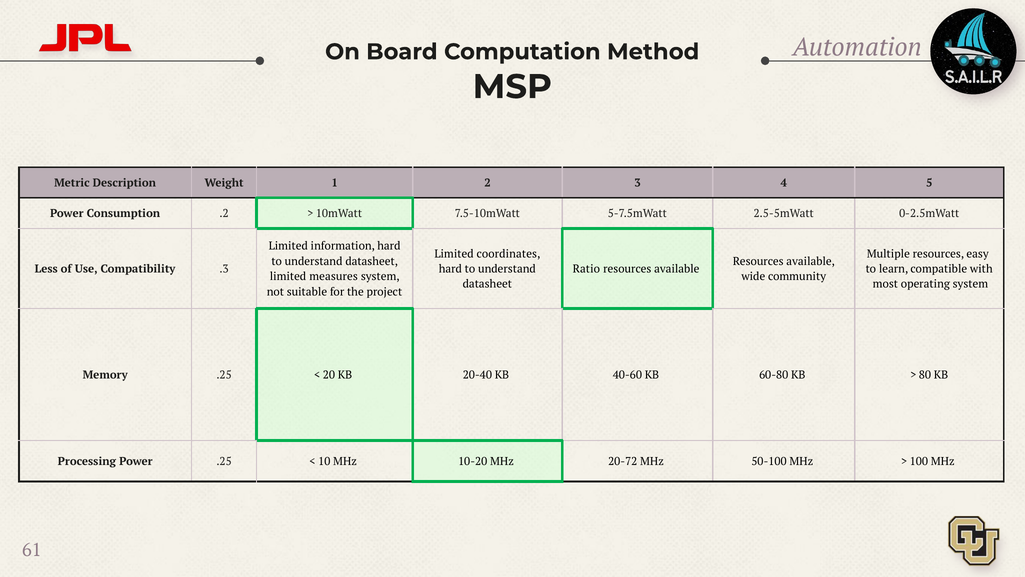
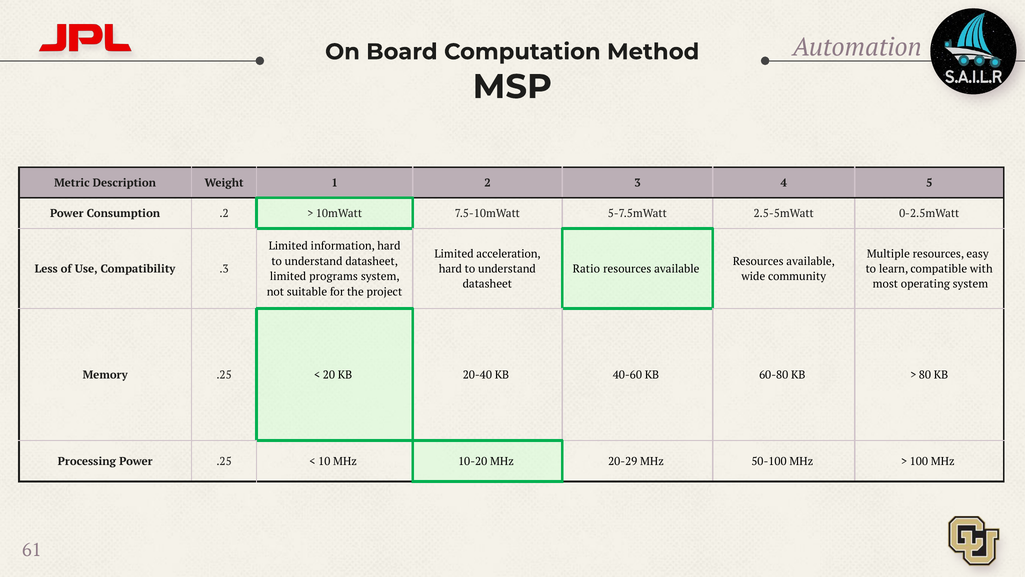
coordinates: coordinates -> acceleration (509, 254)
measures: measures -> programs (334, 276)
20-72: 20-72 -> 20-29 (623, 461)
